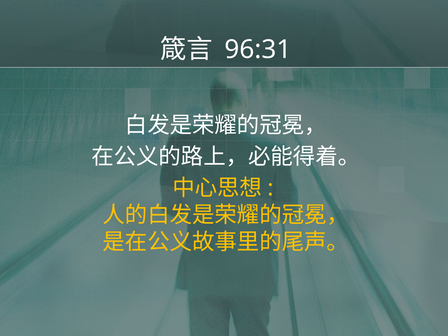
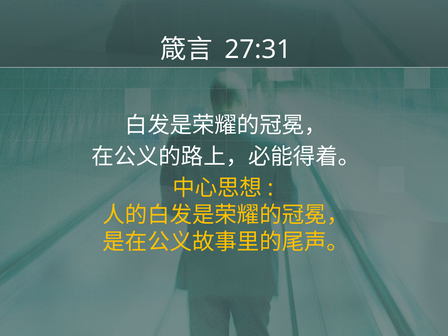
96:31: 96:31 -> 27:31 (258, 50)
